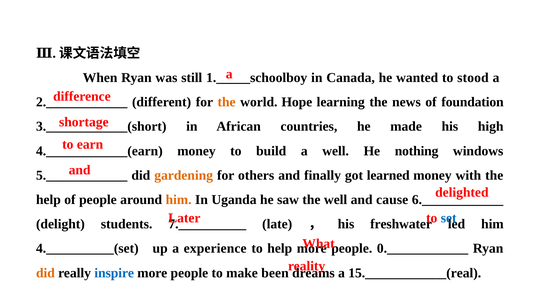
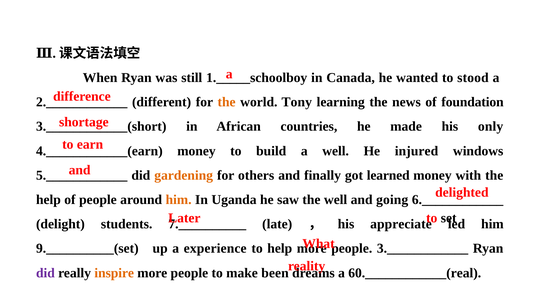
Hope: Hope -> Tony (297, 102)
high: high -> only (491, 126)
nothing: nothing -> injured (416, 151)
cause: cause -> going (392, 200)
set colour: blue -> black (449, 218)
freshwater: freshwater -> appreciate (401, 224)
4.__________(set: 4.__________(set -> 9.__________(set (87, 248)
0.____________: 0.____________ -> 3.____________ (423, 248)
did colour: orange -> purple (45, 273)
inspire colour: blue -> orange (114, 273)
15.____________(real: 15.____________(real -> 60.____________(real (415, 273)
